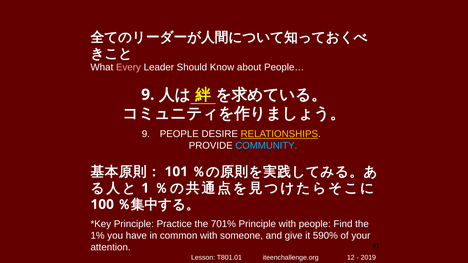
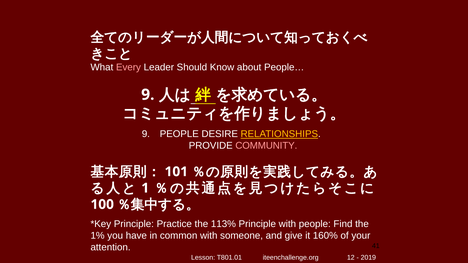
COMMUNITY colour: light blue -> pink (266, 146)
701%: 701% -> 113% (223, 224)
590%: 590% -> 160% (325, 236)
